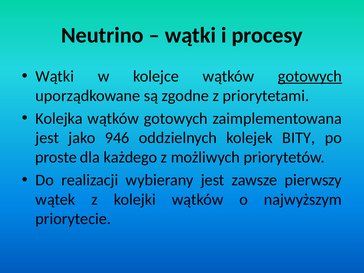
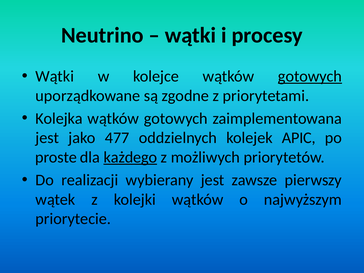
946: 946 -> 477 (117, 138)
BITY: BITY -> APIC (299, 138)
każdego underline: none -> present (130, 157)
